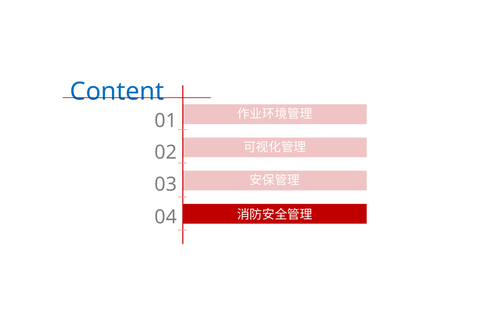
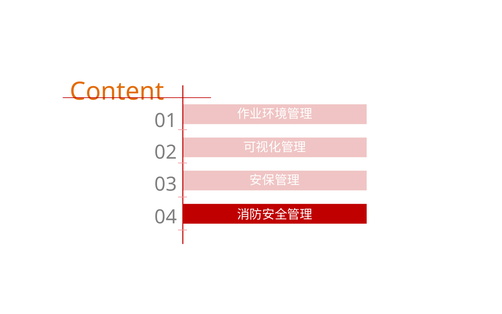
Content colour: blue -> orange (117, 92)
